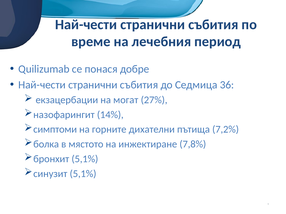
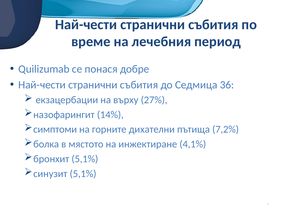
могат: могат -> върху (126, 100)
7,8%: 7,8% -> 4,1% (193, 144)
